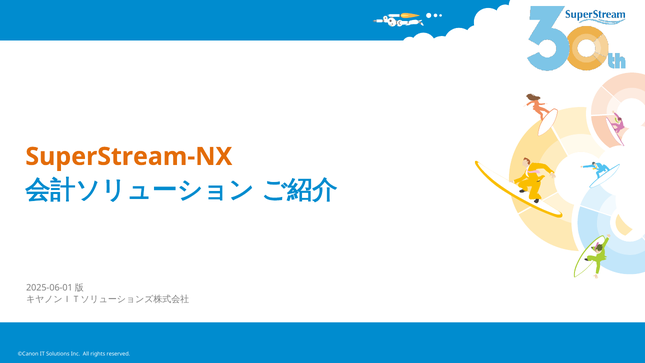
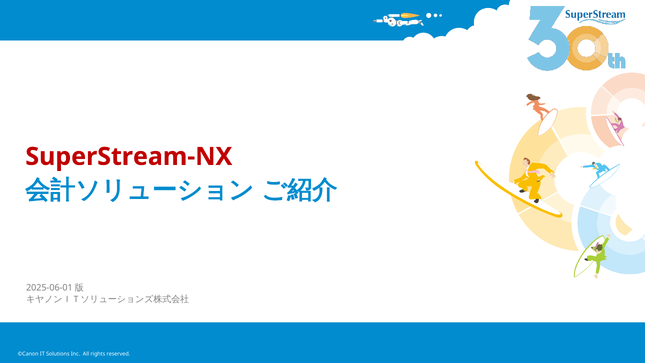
SuperStream-NX colour: orange -> red (129, 157)
